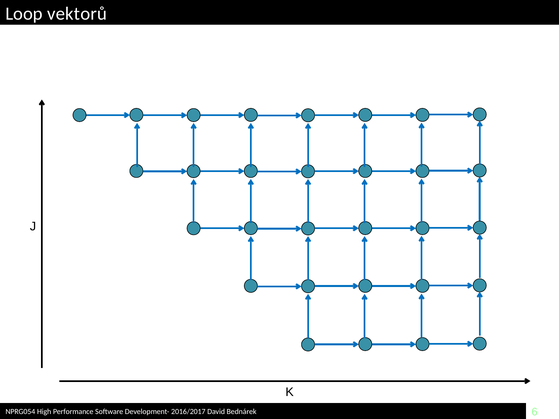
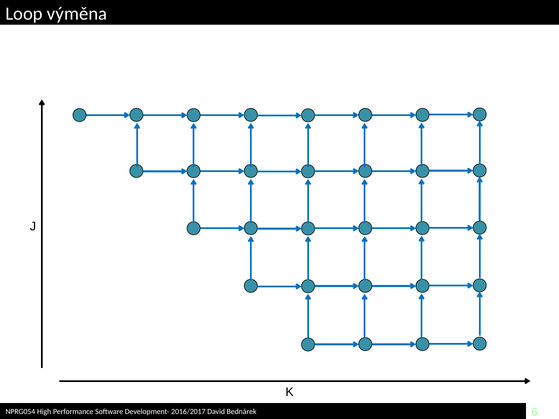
vektorů: vektorů -> výměna (77, 14)
